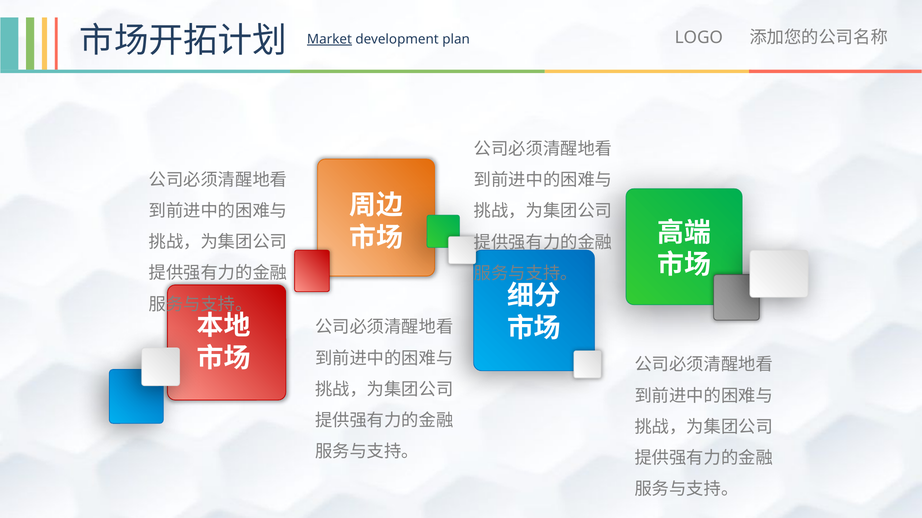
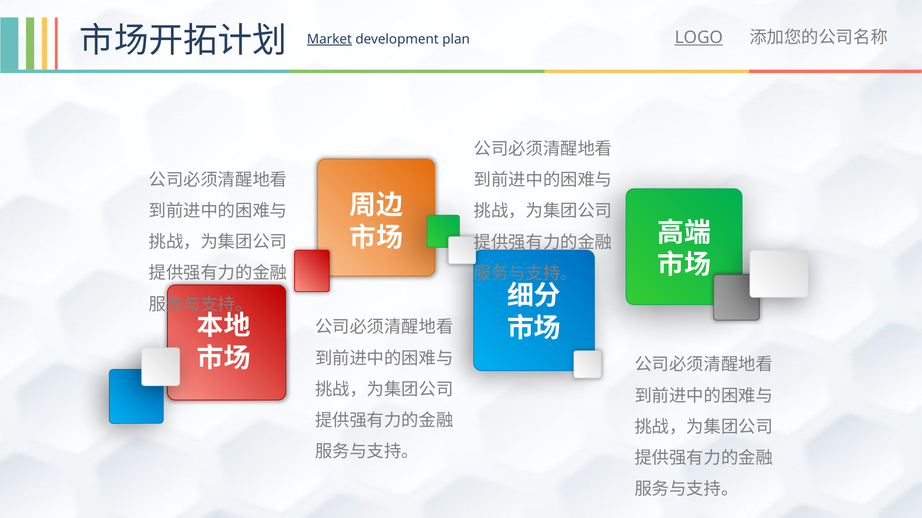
LOGO underline: none -> present (699, 37)
